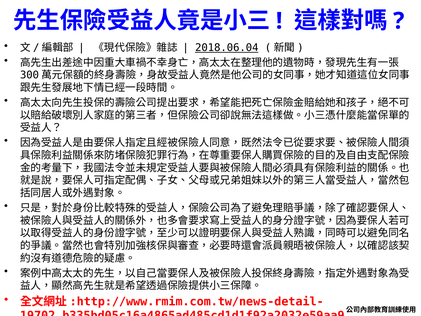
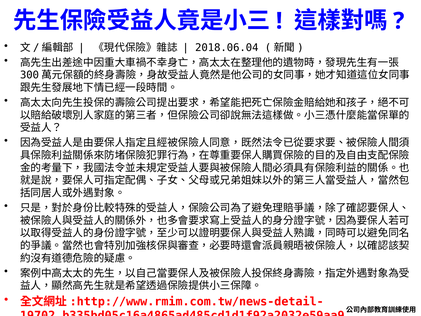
2018.06.04 underline: present -> none (227, 48)
